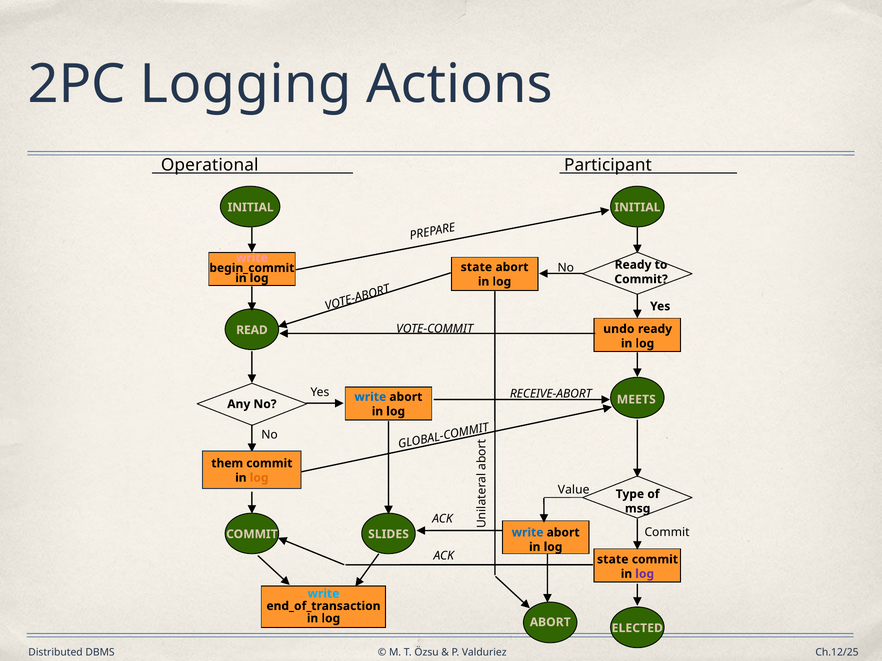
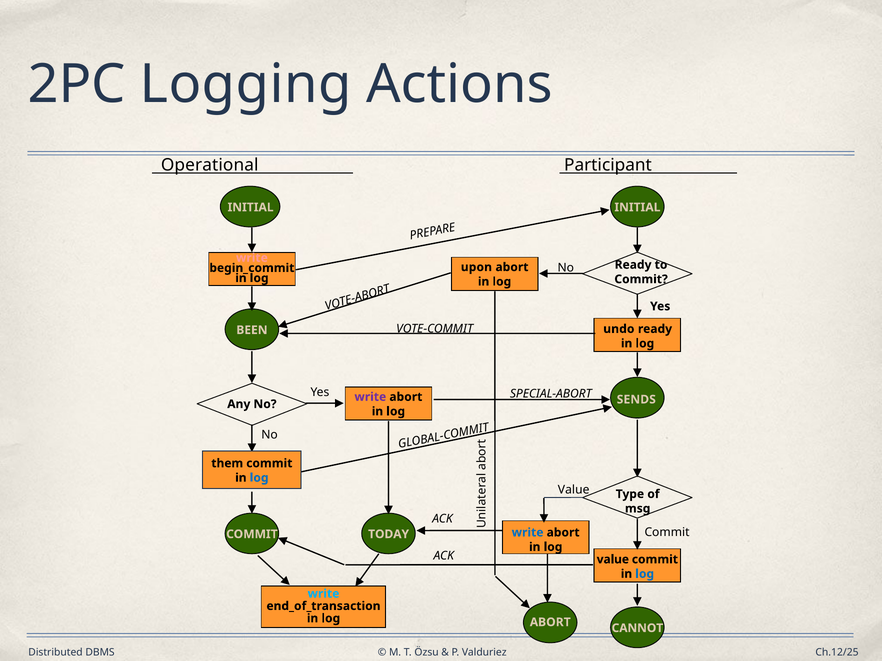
state: state -> upon (476, 267)
READ: READ -> BEEN (252, 330)
RECEIVE-ABORT: RECEIVE-ABORT -> SPECIAL-ABORT (551, 394)
write colour: blue -> purple (370, 397)
MEETS: MEETS -> SENDS (636, 400)
log colour: orange -> blue (259, 478)
SLIDES: SLIDES -> TODAY (389, 535)
state: state -> value (613, 560)
log colour: purple -> blue (645, 574)
ELECTED: ELECTED -> CANNOT (637, 629)
